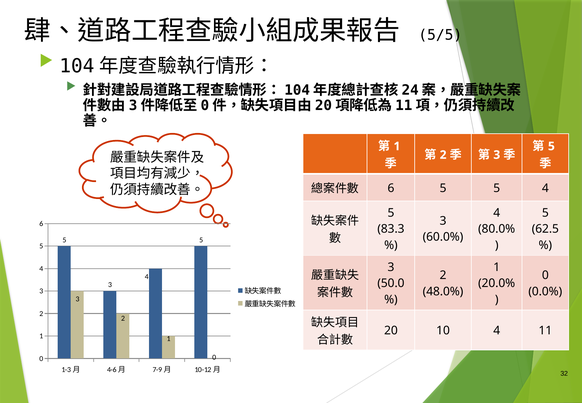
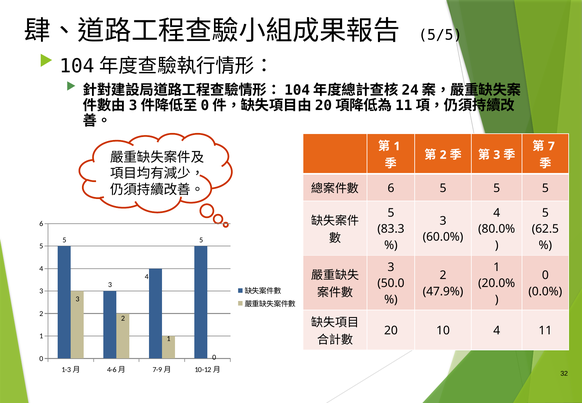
5: 5 -> 7 (551, 146)
5 5 4: 4 -> 5 (545, 188)
48.0%: 48.0% -> 47.9% (443, 291)
